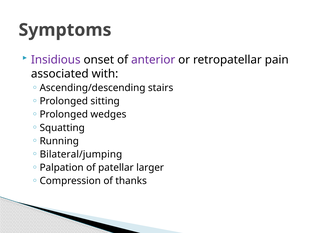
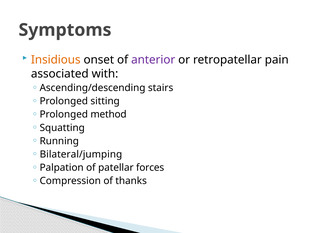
Insidious colour: purple -> orange (56, 60)
wedges: wedges -> method (109, 114)
larger: larger -> forces (150, 167)
